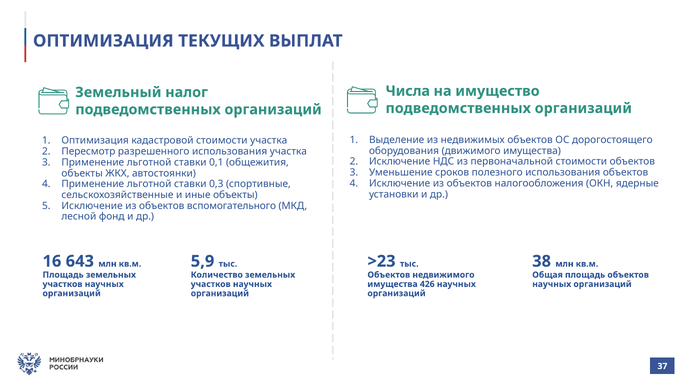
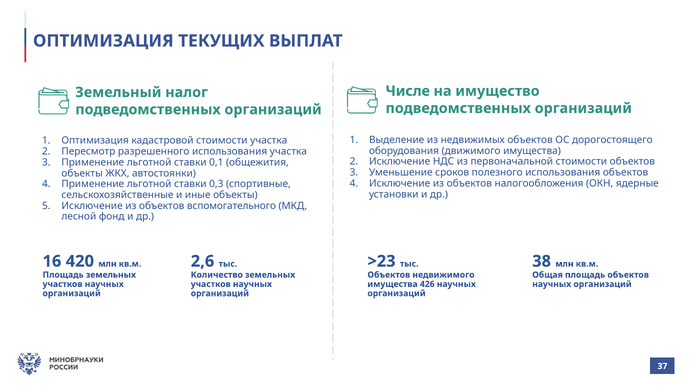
Числа: Числа -> Числе (408, 91)
643: 643 -> 420 (80, 262)
5,9: 5,9 -> 2,6 (203, 262)
